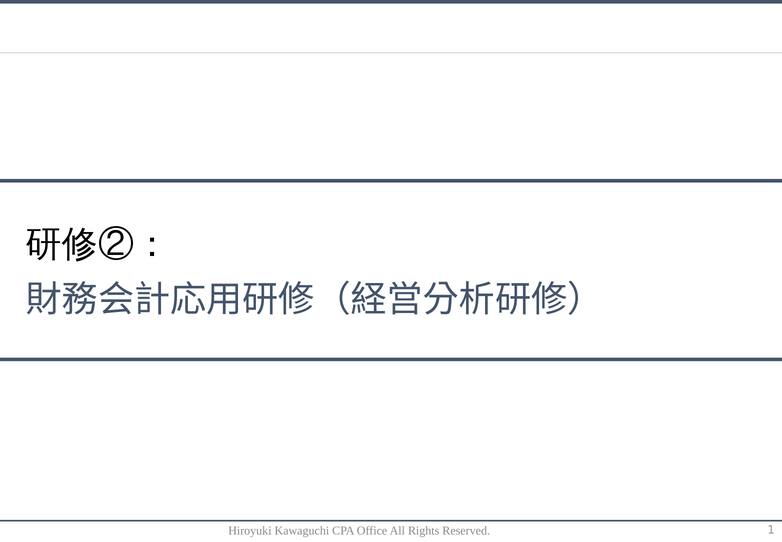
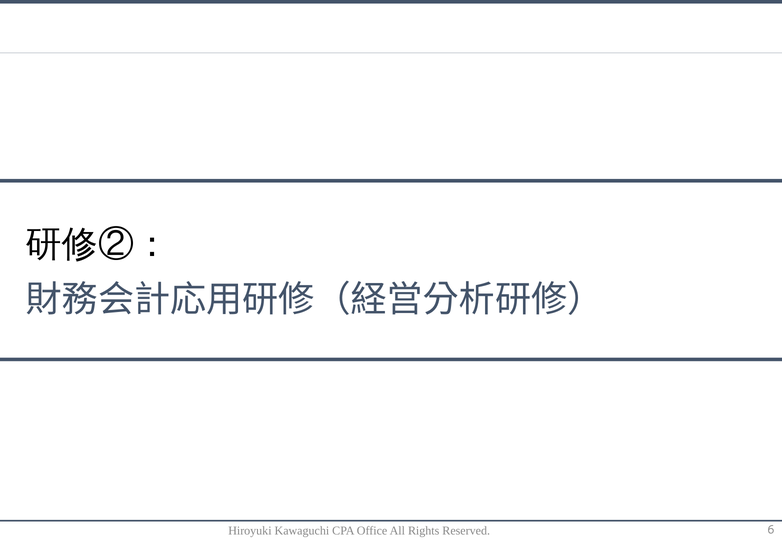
1: 1 -> 6 (771, 529)
